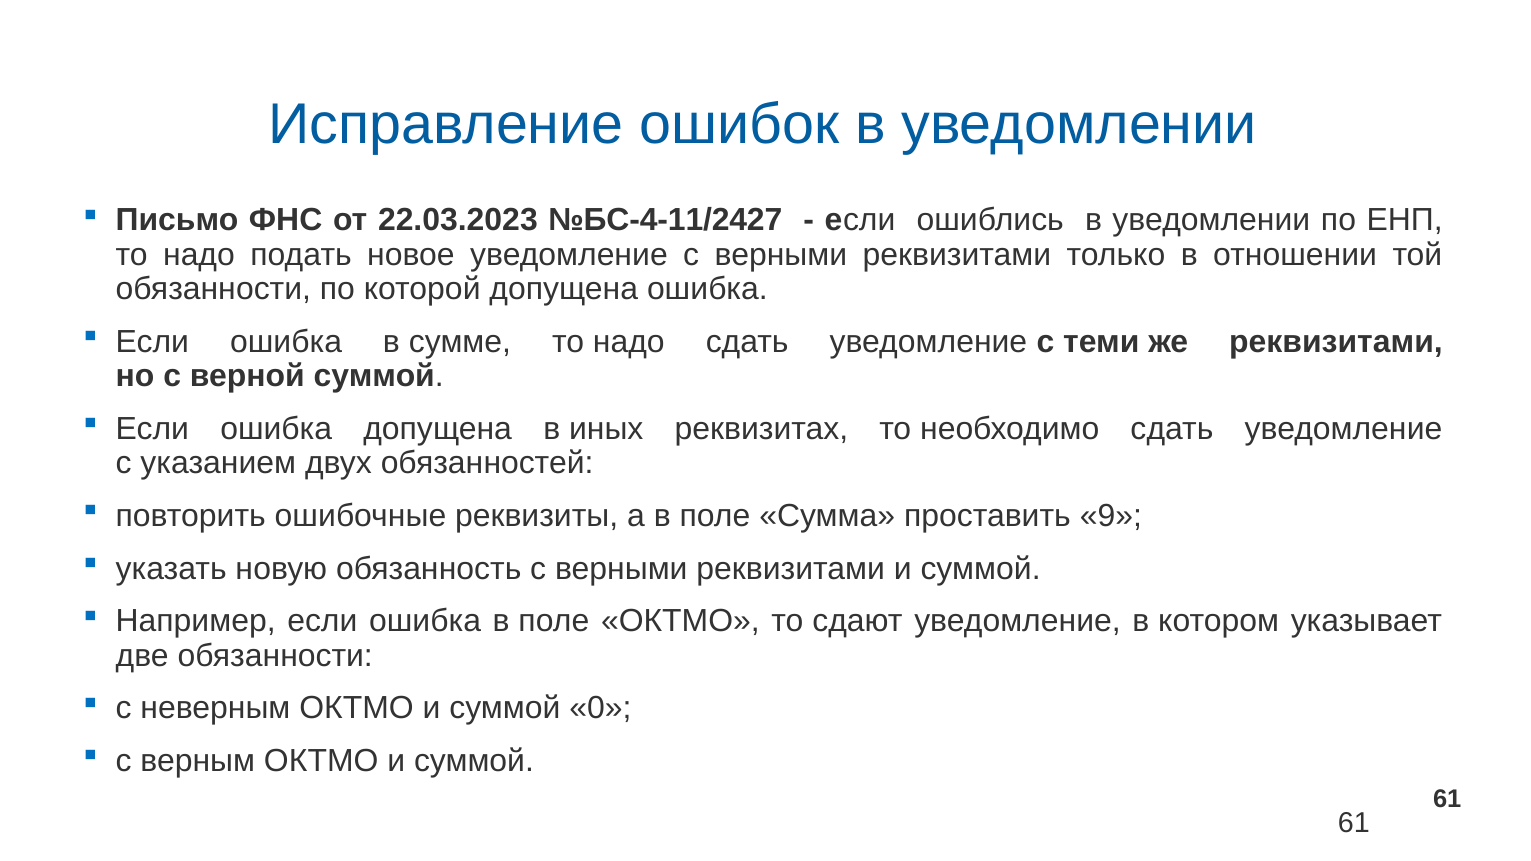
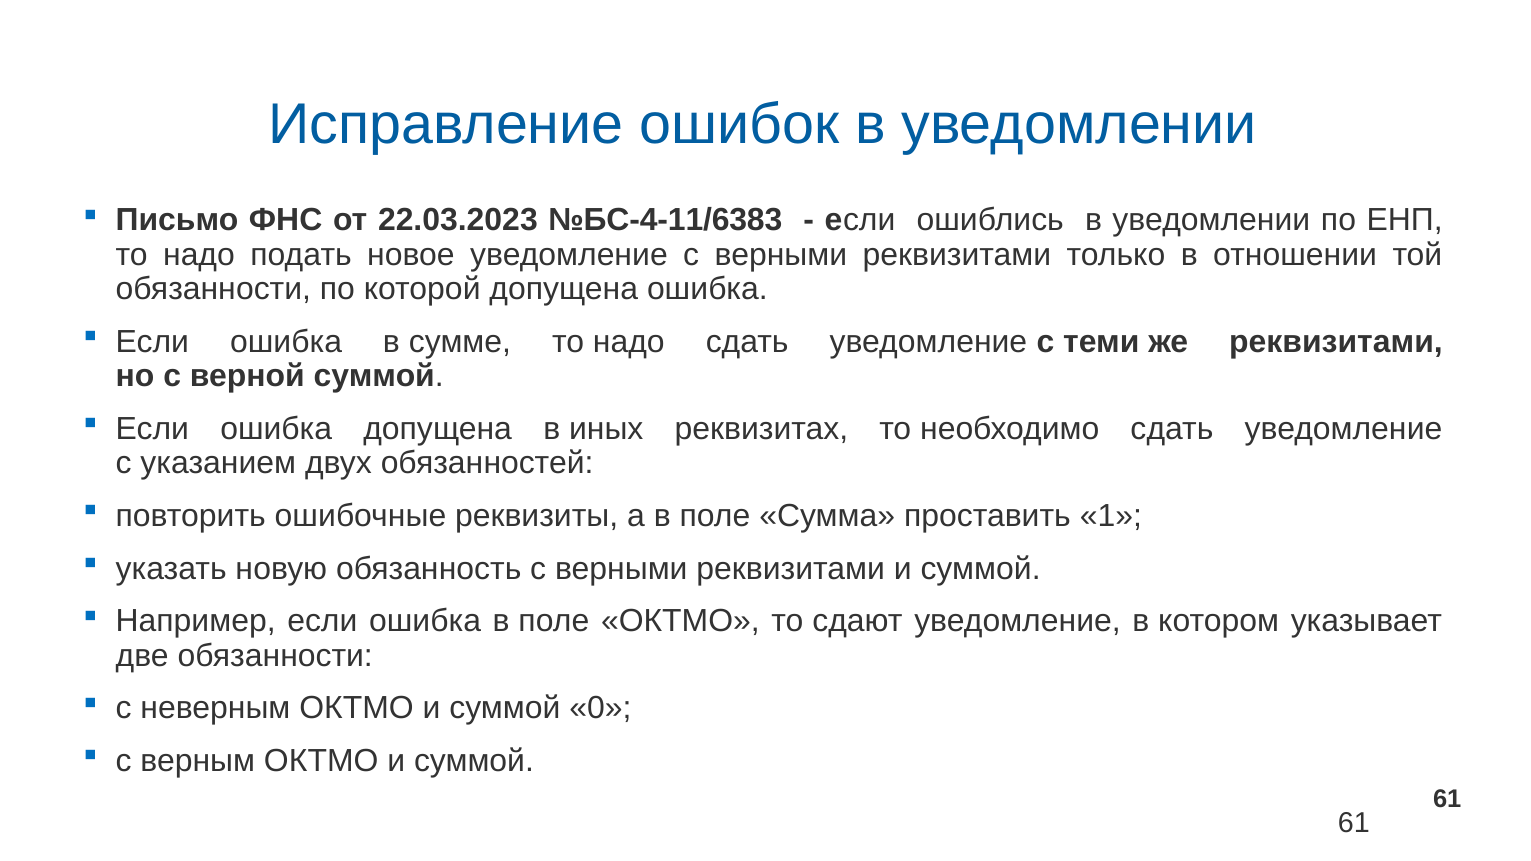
№БС-4-11/2427: №БС-4-11/2427 -> №БС-4-11/6383 (665, 220)
9: 9 -> 1 (1111, 516)
